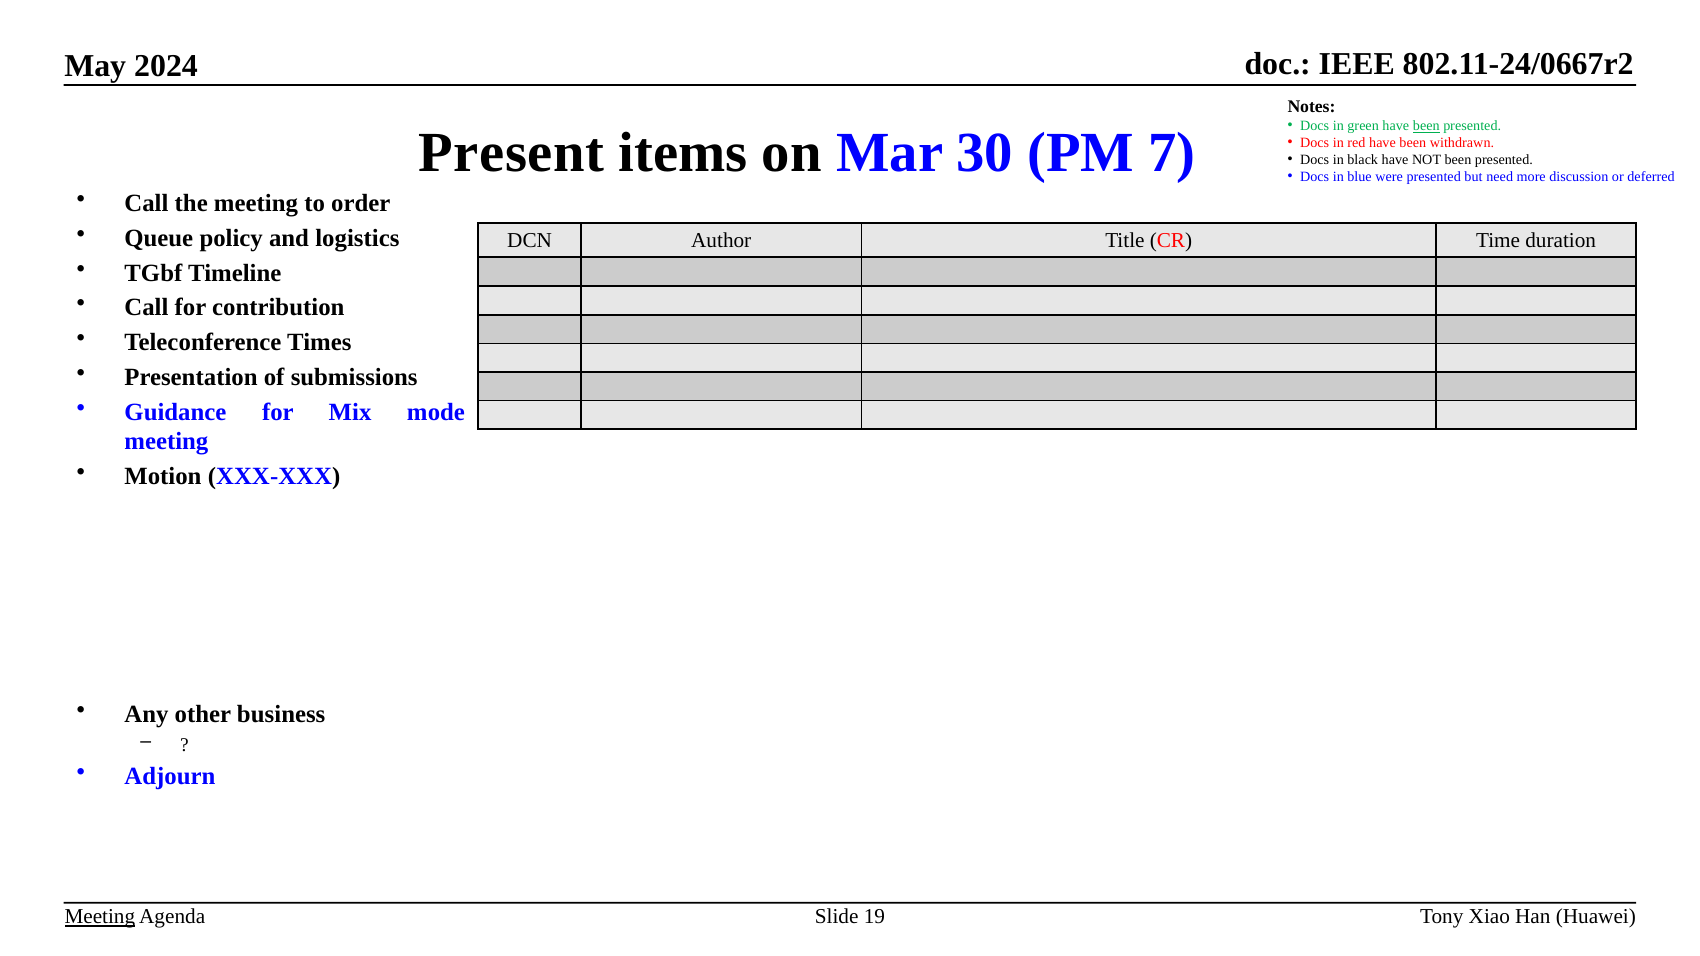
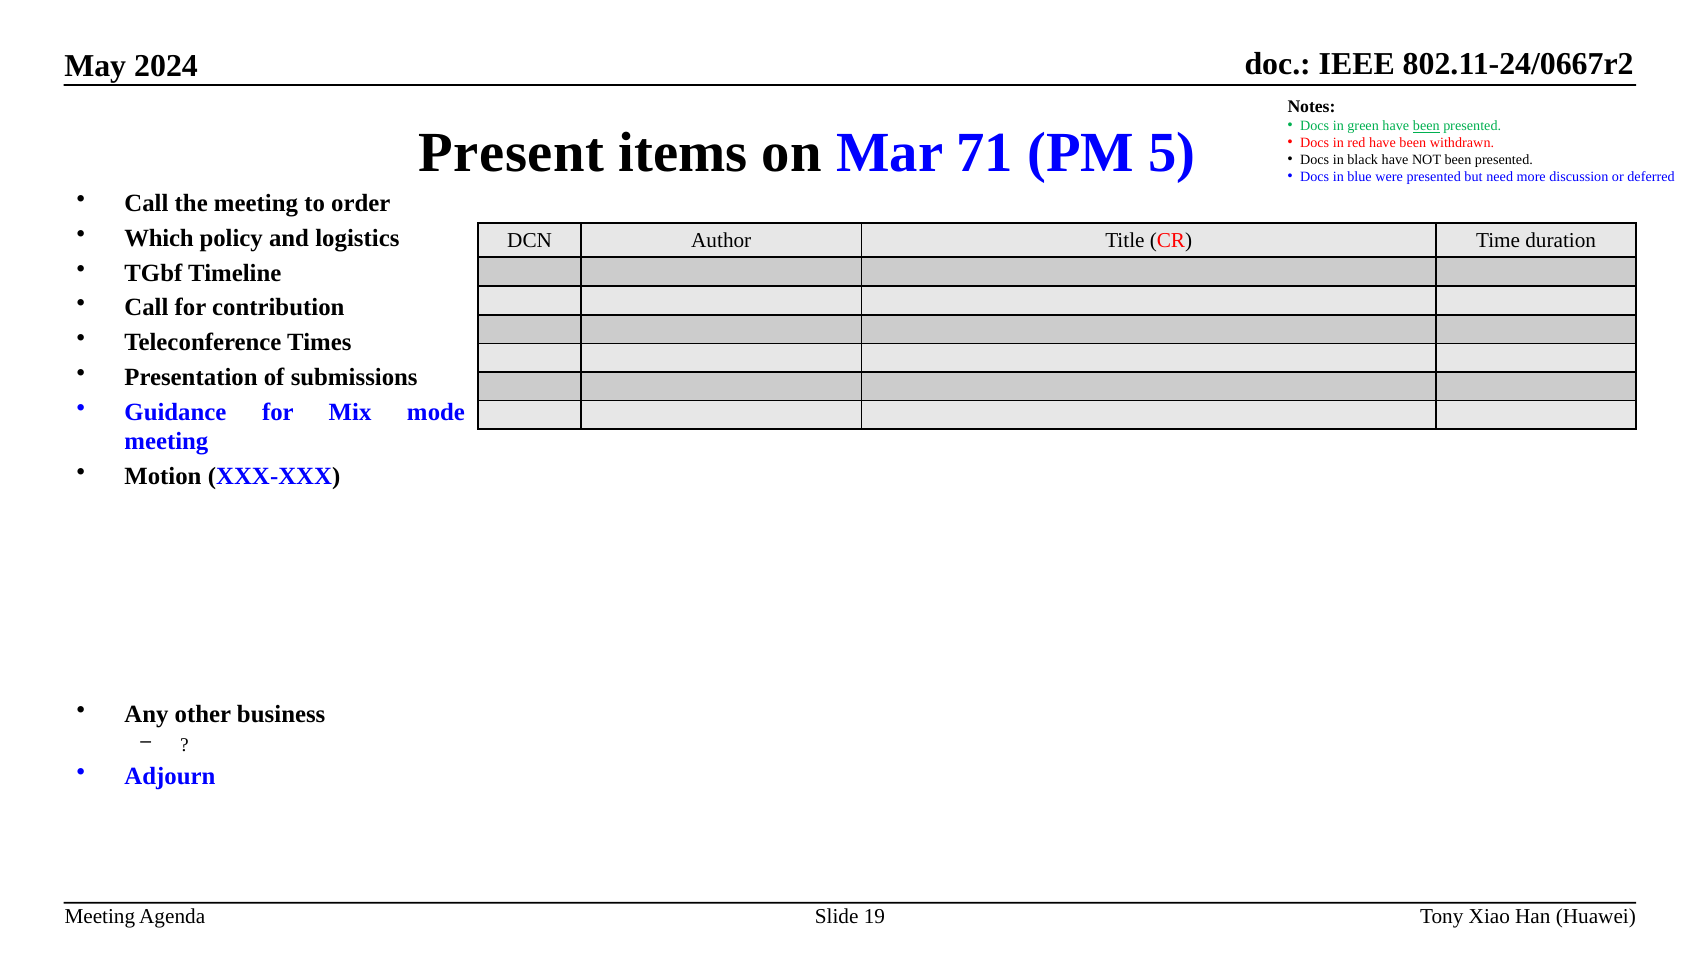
30: 30 -> 71 (985, 153)
7: 7 -> 5 (1172, 153)
Queue: Queue -> Which (159, 238)
Meeting underline: present -> none (100, 917)
